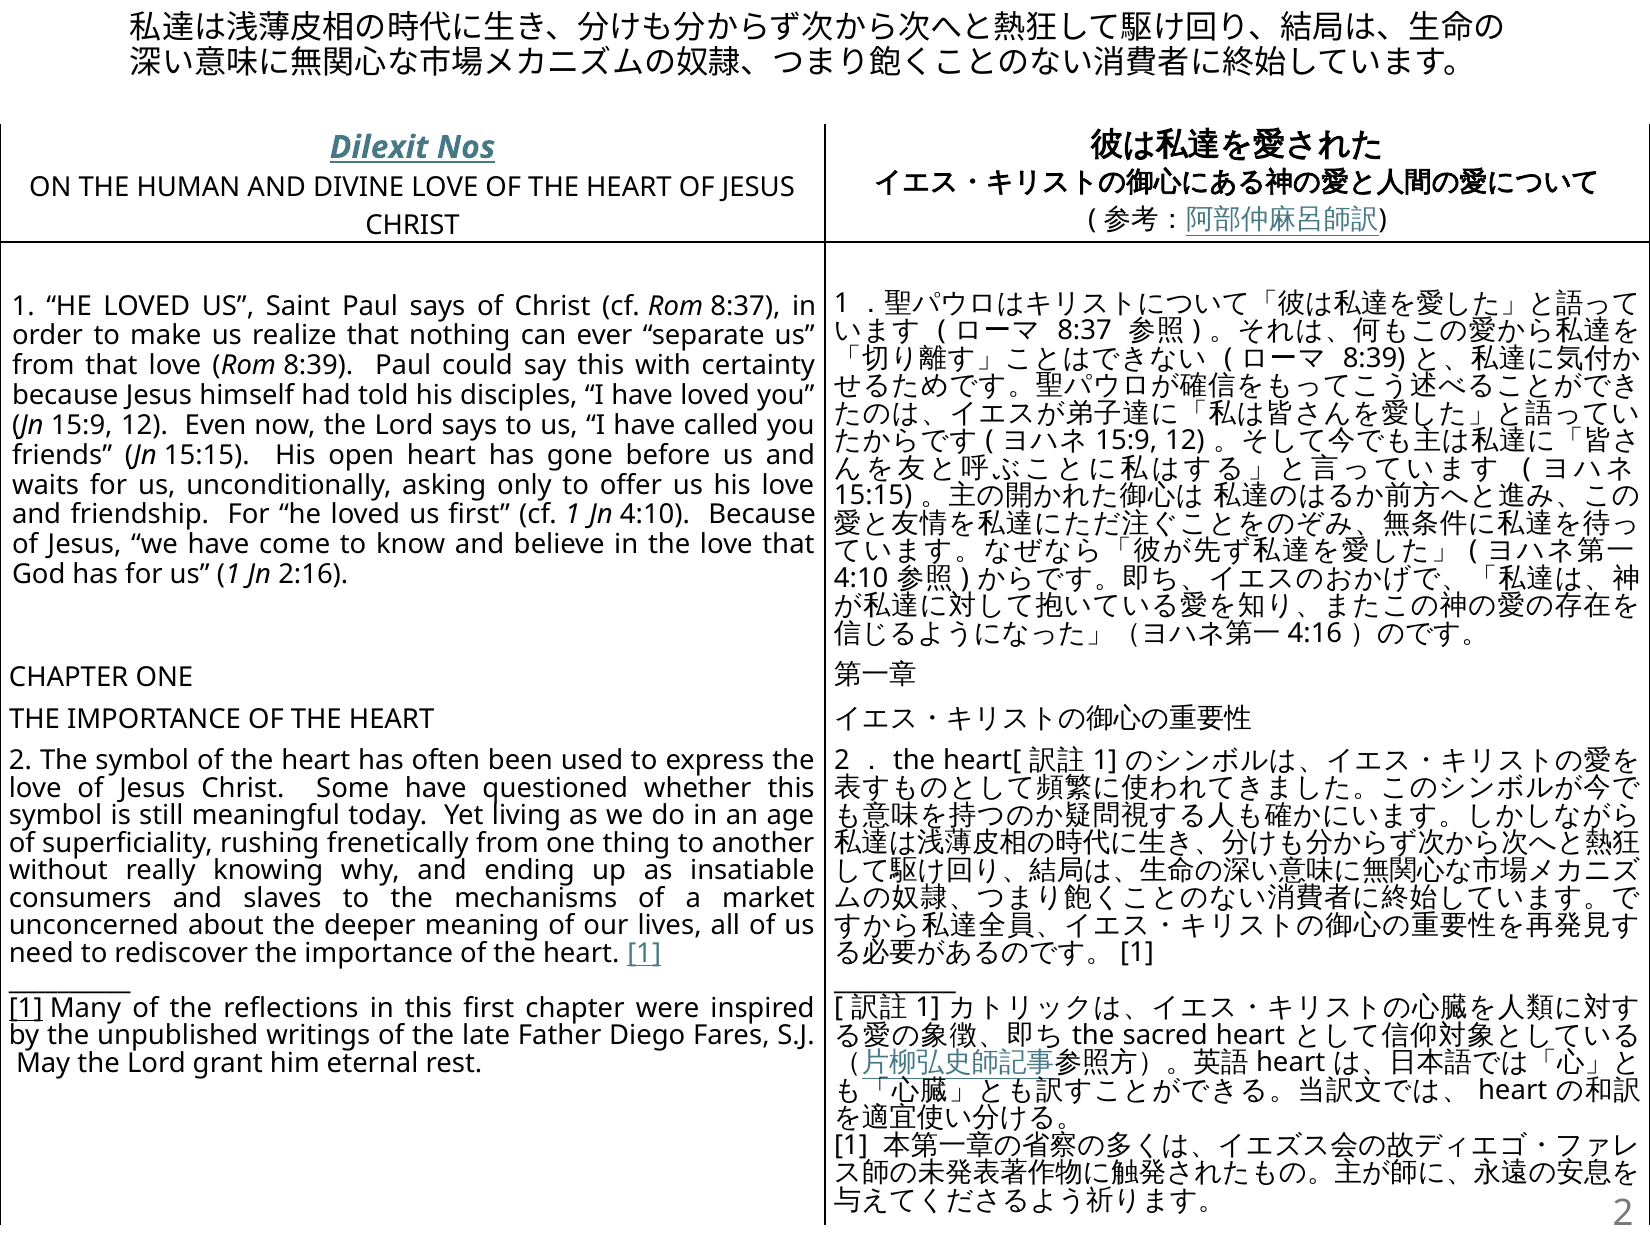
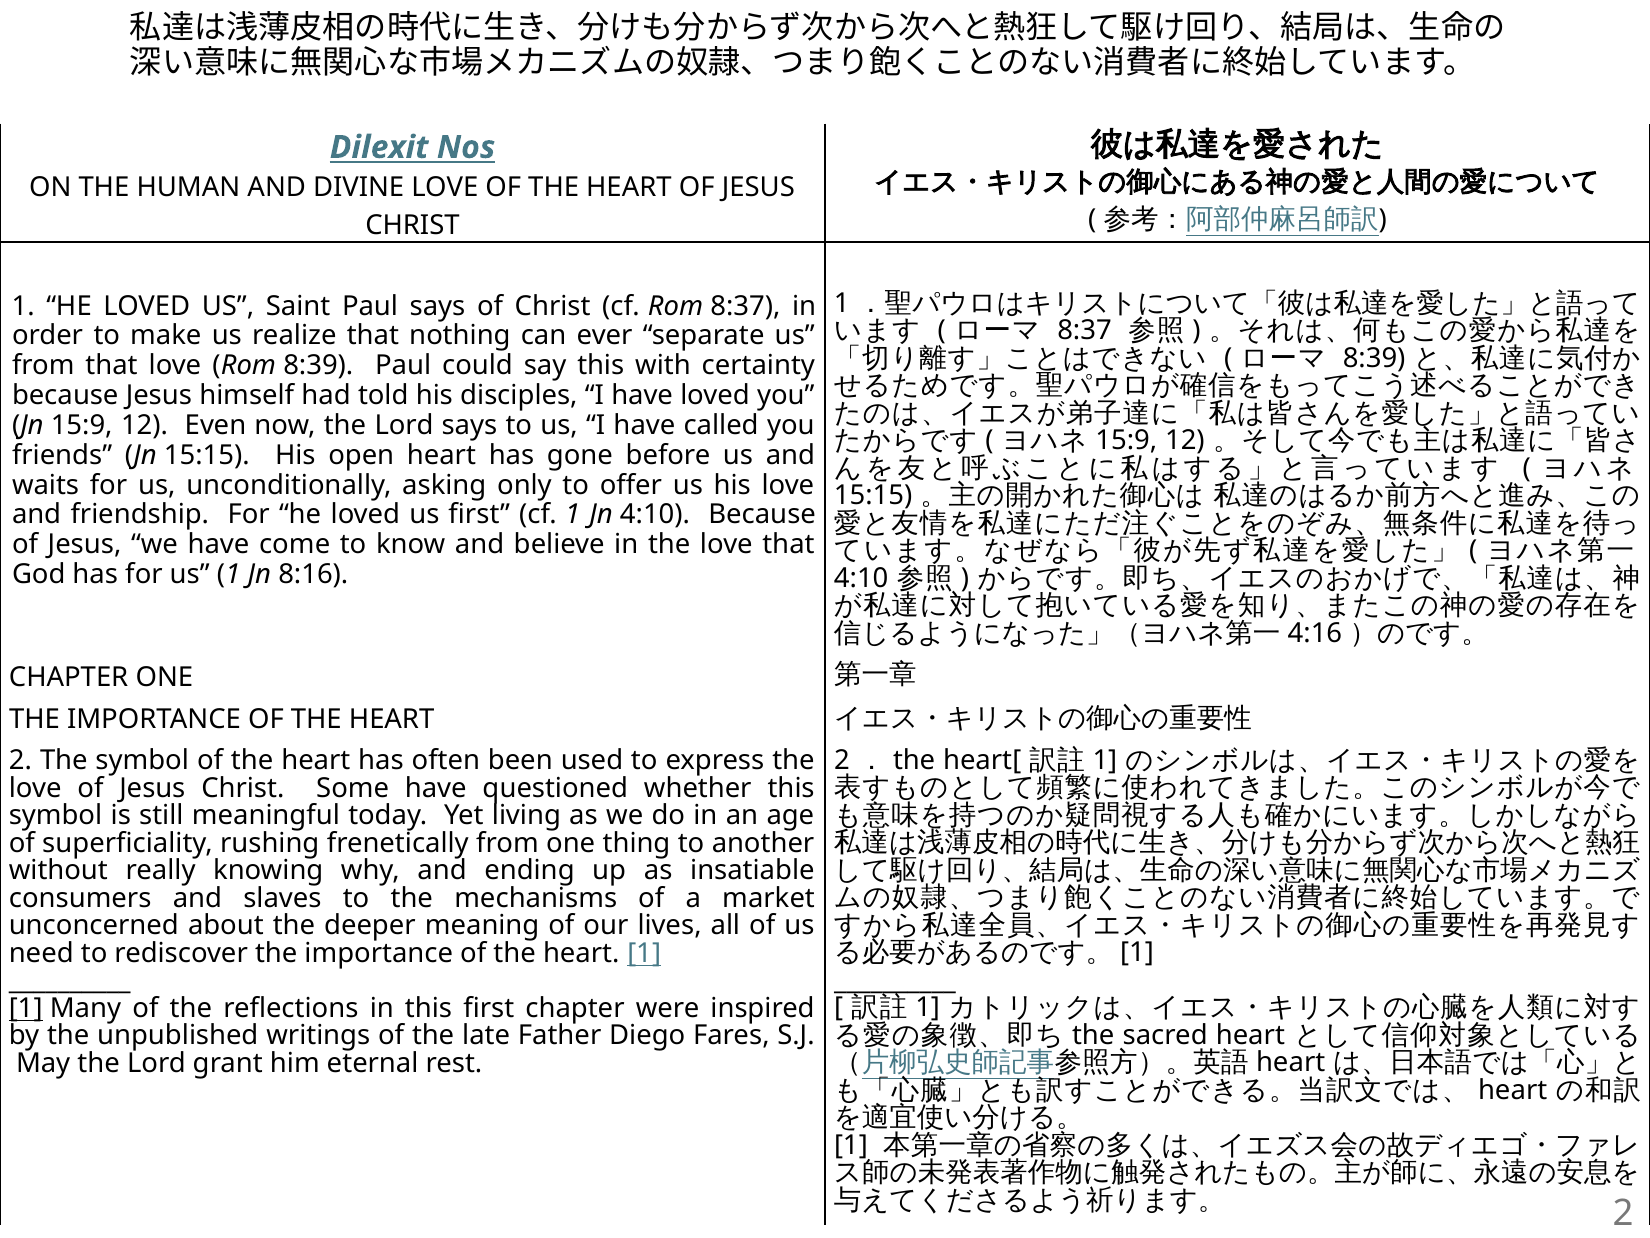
2:16: 2:16 -> 8:16 (313, 574)
